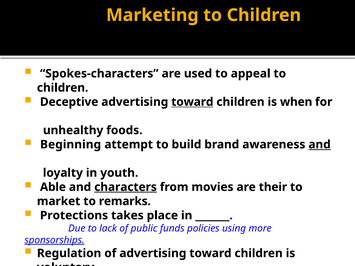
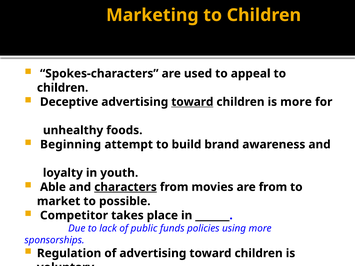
is when: when -> more (296, 102)
and underline: present -> none (320, 145)
are their: their -> from (273, 187)
remarks: remarks -> possible (125, 201)
Protections: Protections -> Competitor (74, 216)
sponsorships underline: present -> none (54, 240)
